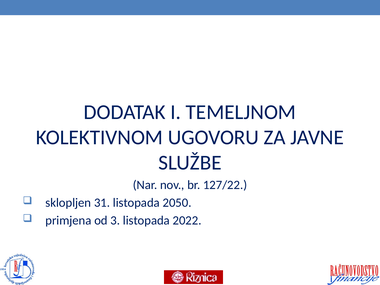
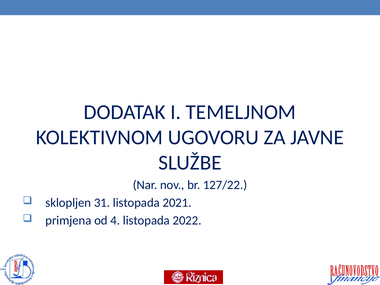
2050: 2050 -> 2021 (177, 203)
3: 3 -> 4 (115, 220)
